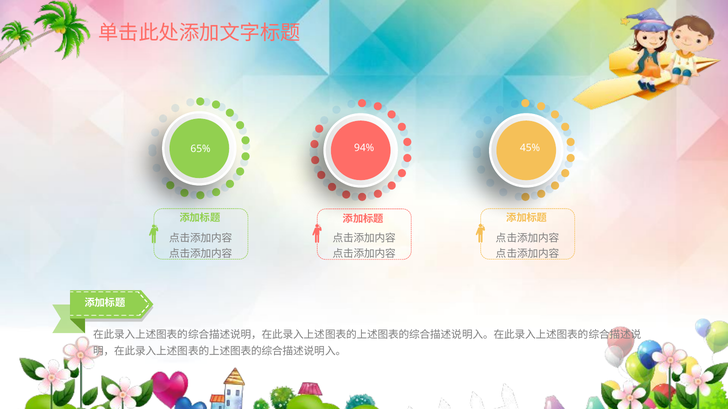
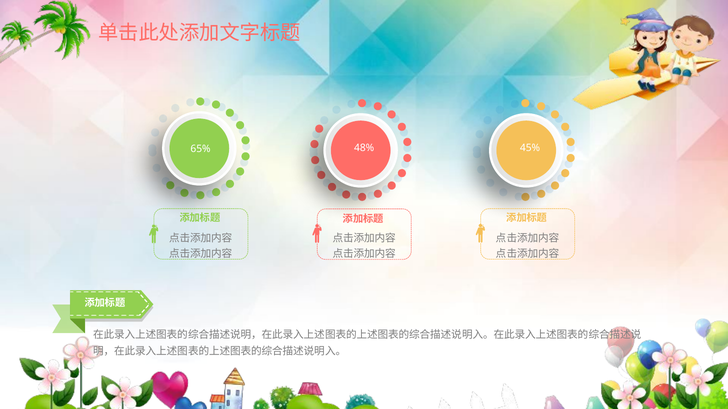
94%: 94% -> 48% (364, 148)
